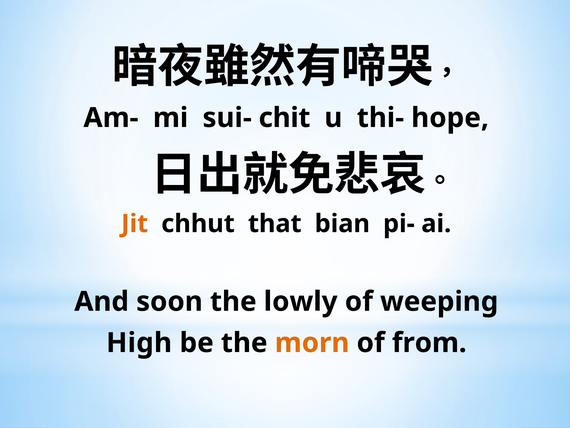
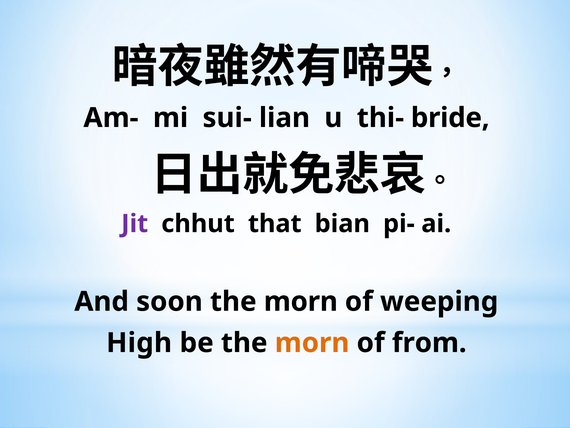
chit: chit -> lian (284, 118)
hope: hope -> bride (450, 118)
Jit colour: orange -> purple (135, 223)
soon the lowly: lowly -> morn (301, 301)
